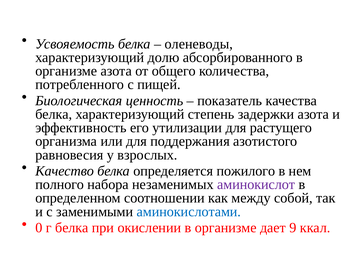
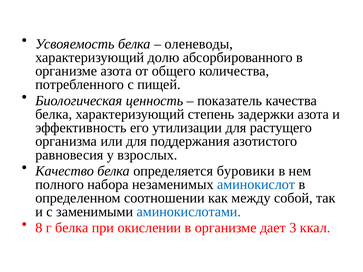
пожилого: пожилого -> буровики (246, 171)
аминокислот colour: purple -> blue (256, 185)
0: 0 -> 8 (39, 228)
9: 9 -> 3 (293, 228)
